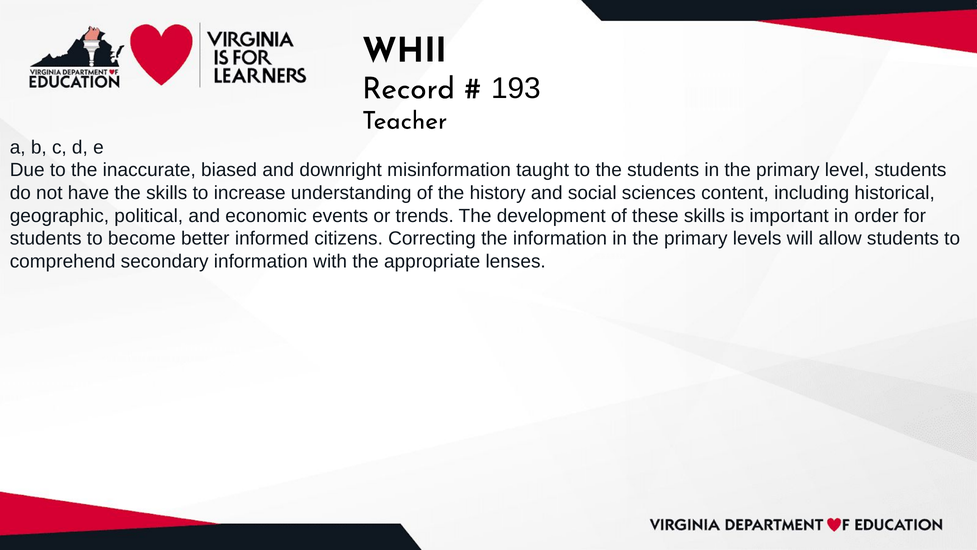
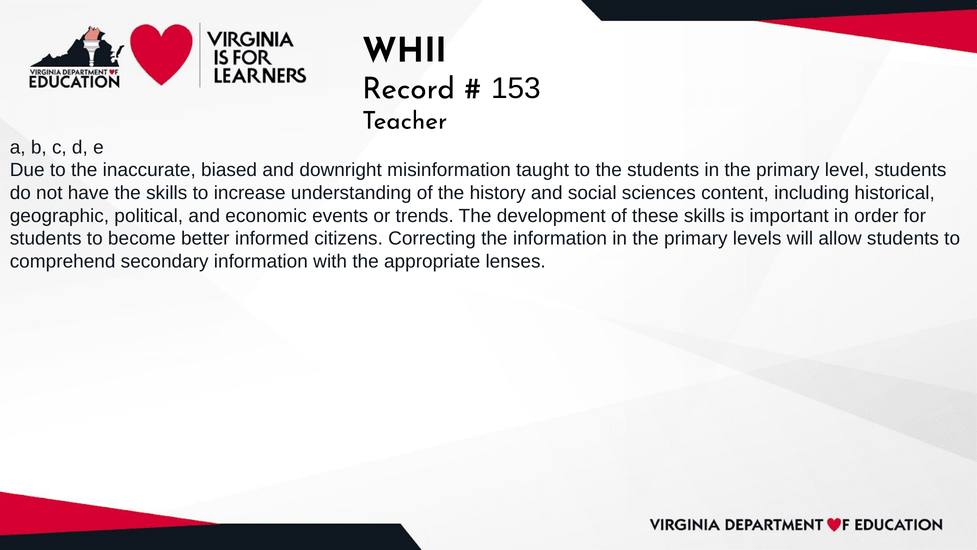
193: 193 -> 153 (516, 88)
